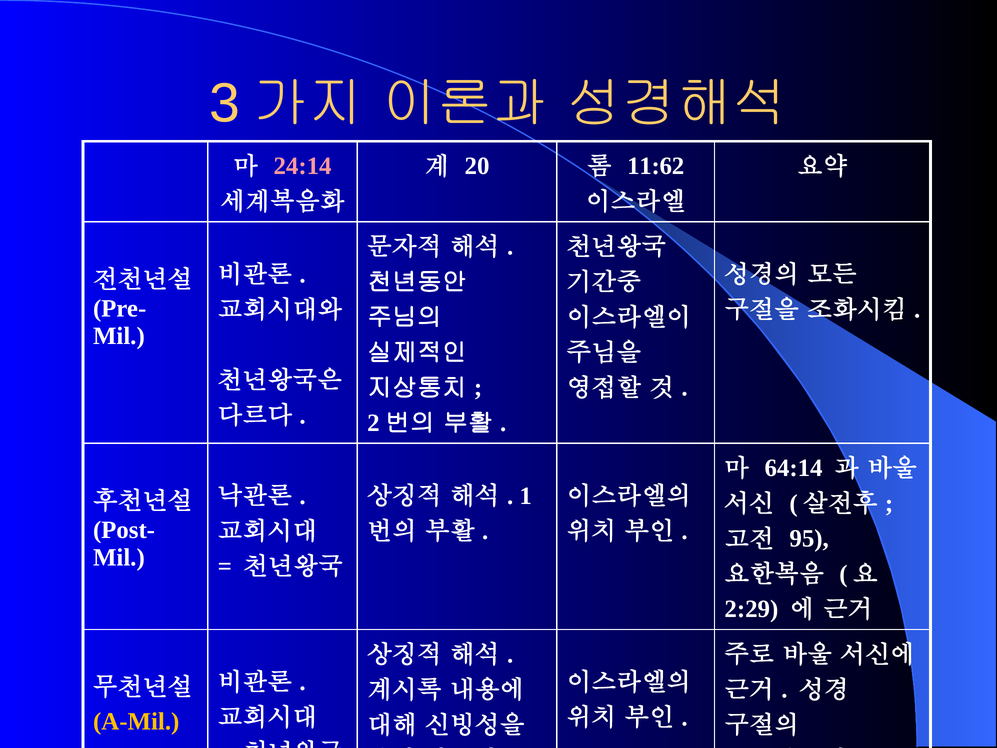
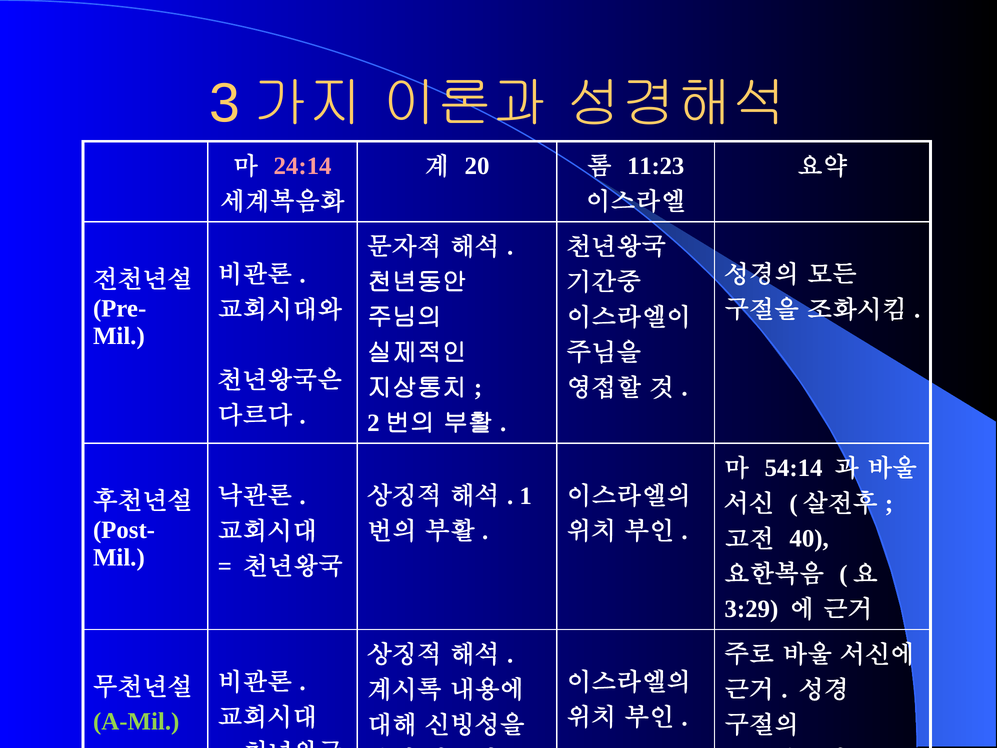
11:62: 11:62 -> 11:23 (656, 166)
64:14: 64:14 -> 54:14 (794, 468)
95: 95 -> 40 (809, 539)
2:29: 2:29 -> 3:29 (751, 609)
A-Mil colour: yellow -> light green (136, 721)
